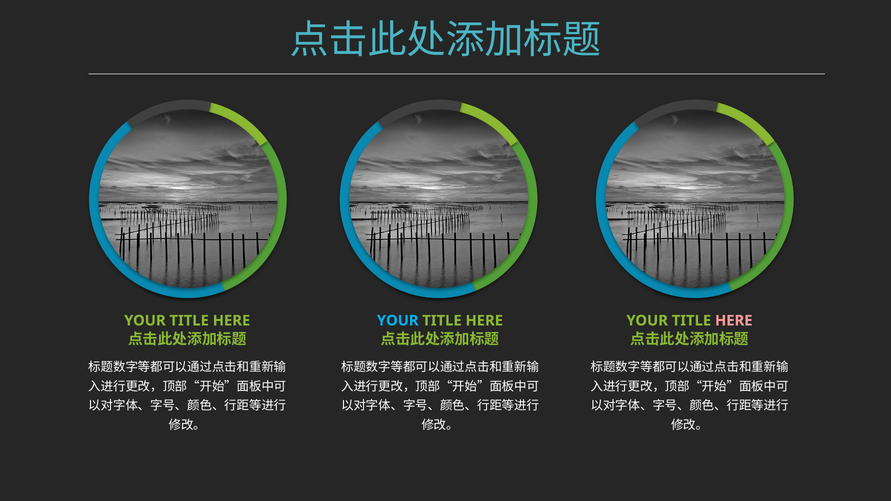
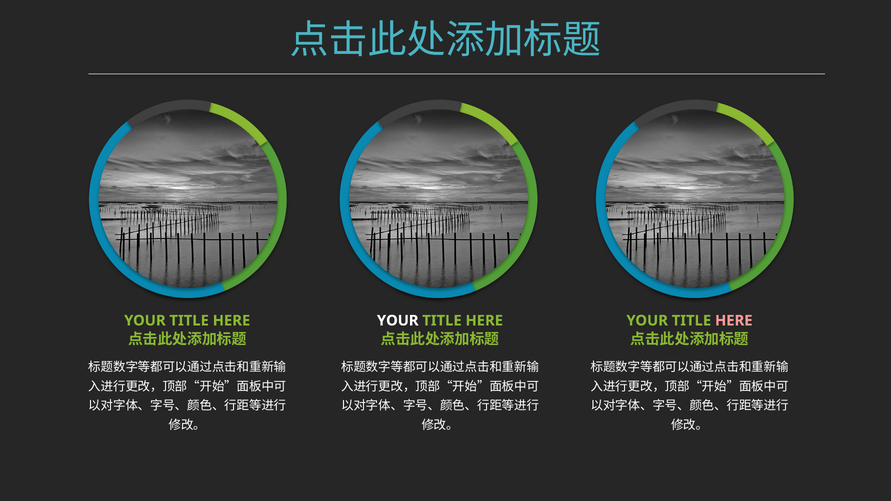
YOUR colour: light blue -> white (398, 321)
